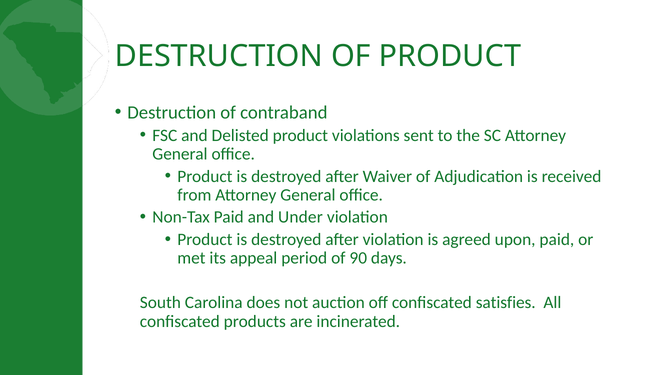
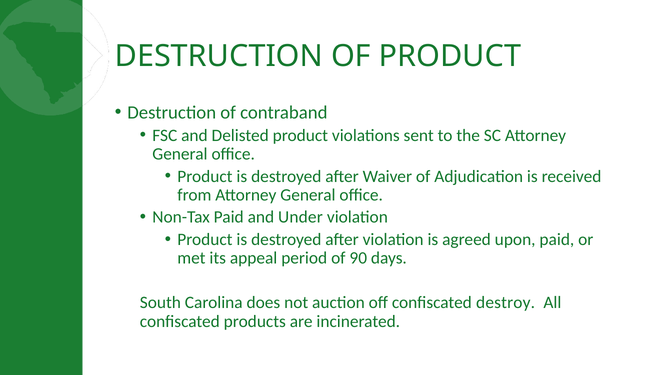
satisfies: satisfies -> destroy (506, 303)
